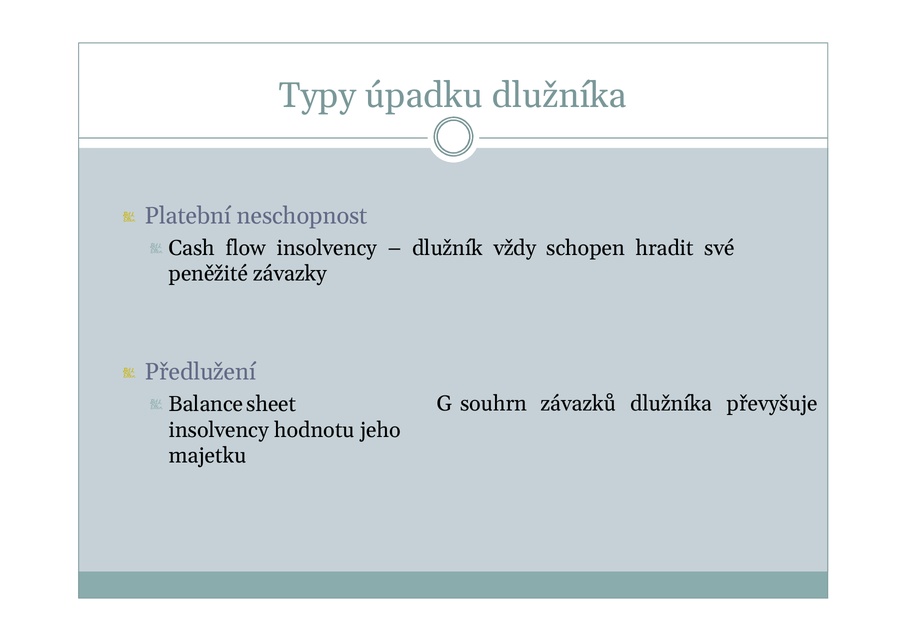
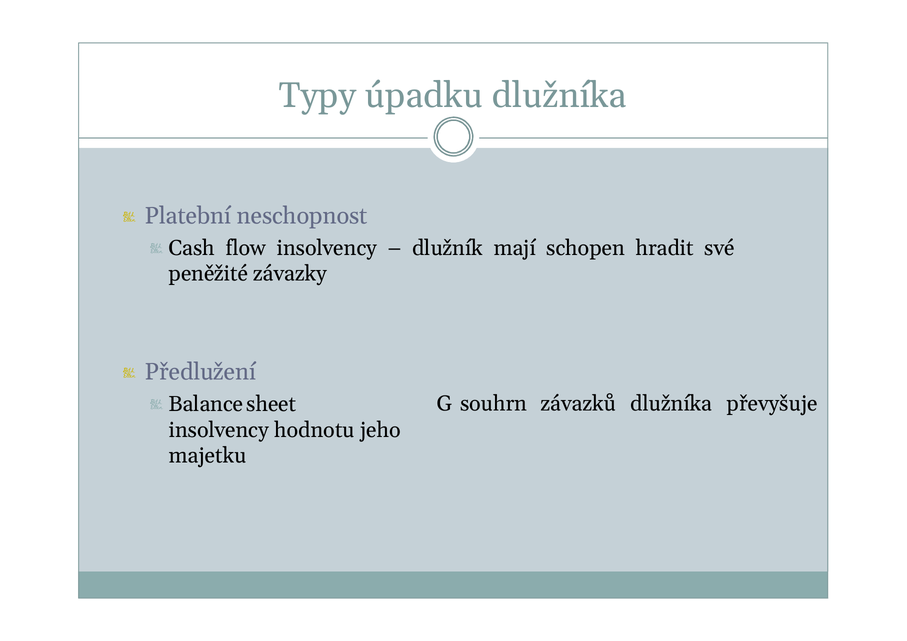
vždy: vždy -> mají (515, 248)
